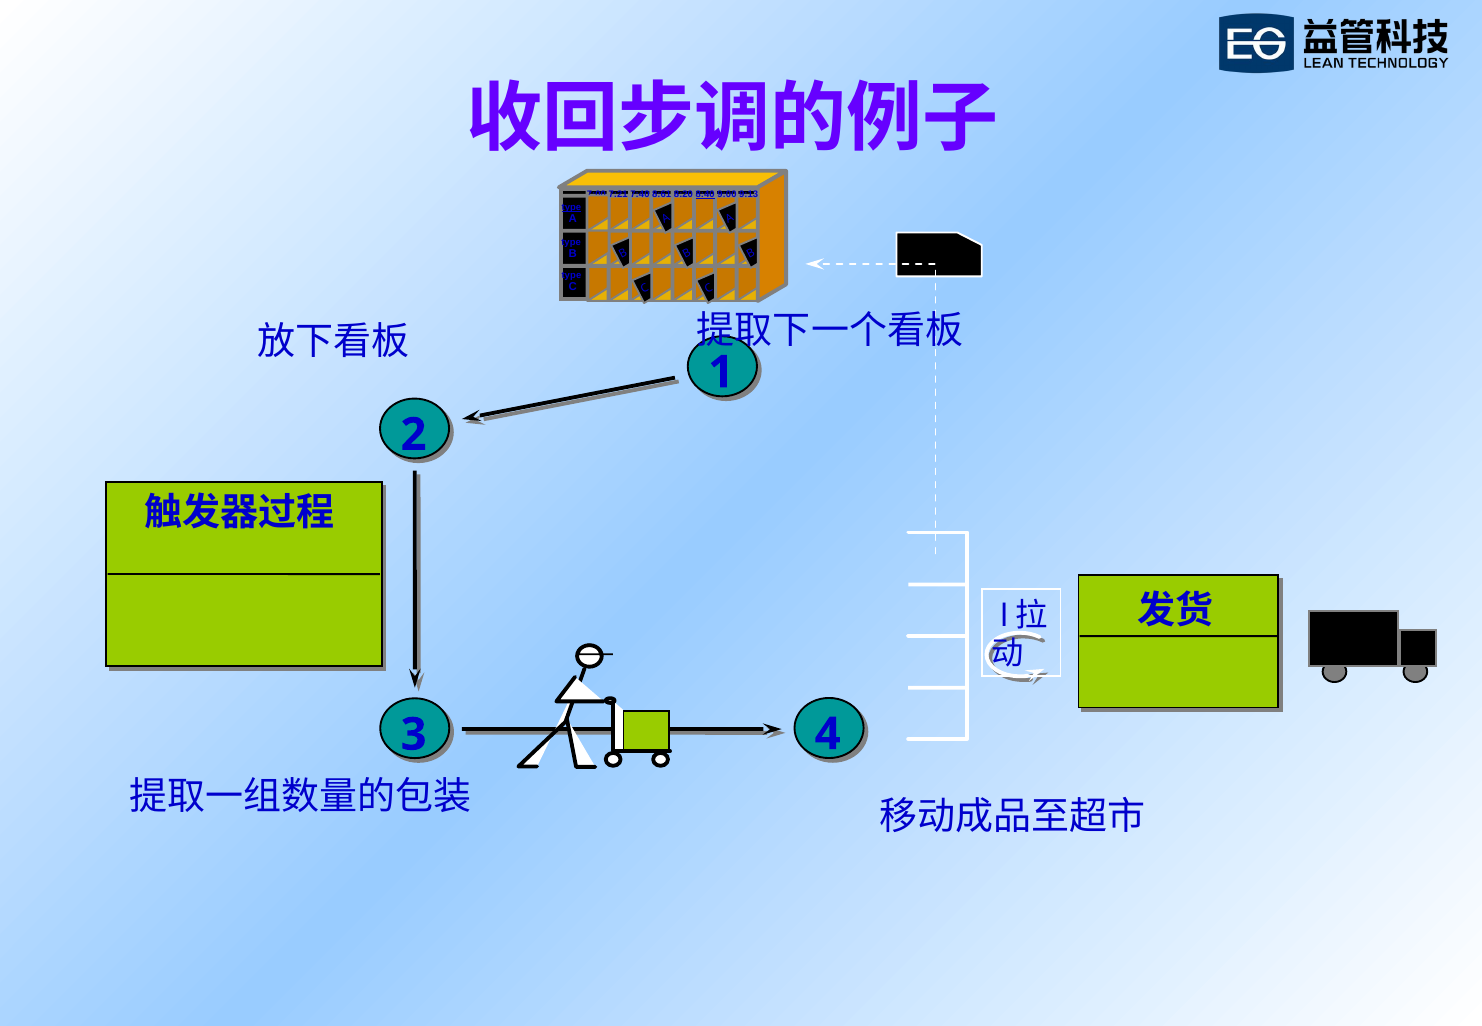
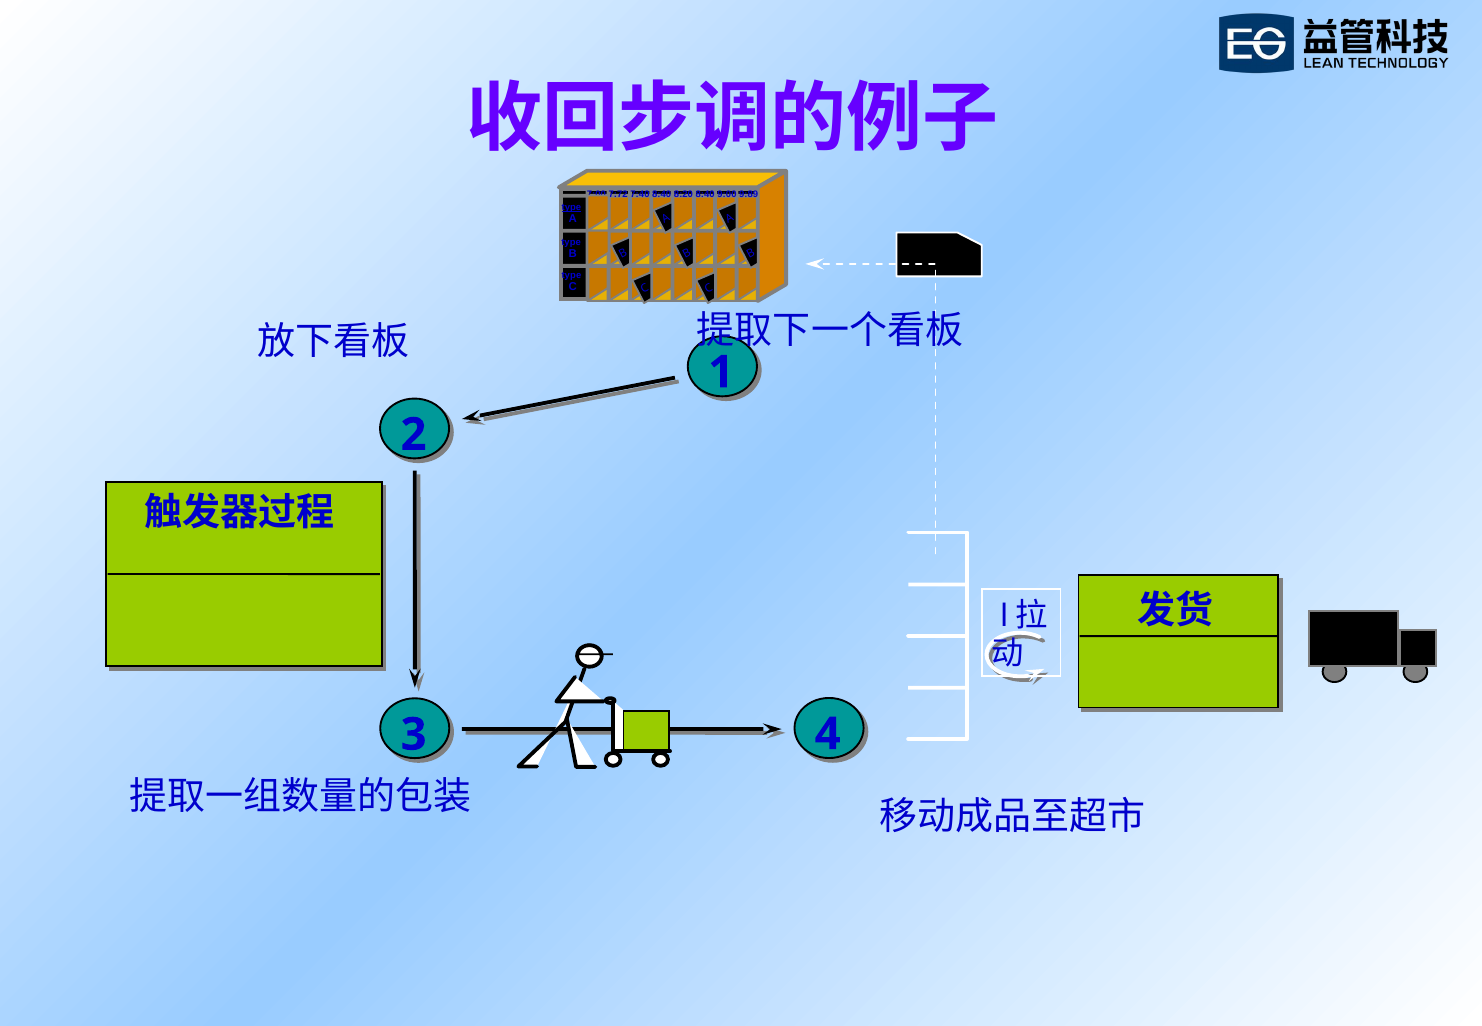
7:21: 7:21 -> 7:72 (618, 194)
7:40 8:61: 8:61 -> 8:40 (662, 194)
8:40 underline: present -> none (705, 194)
9:13: 9:13 -> 9:89 (749, 194)
